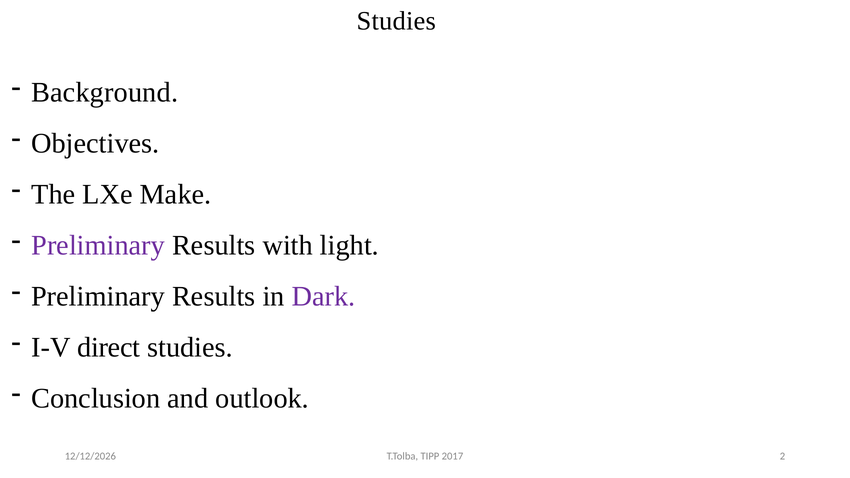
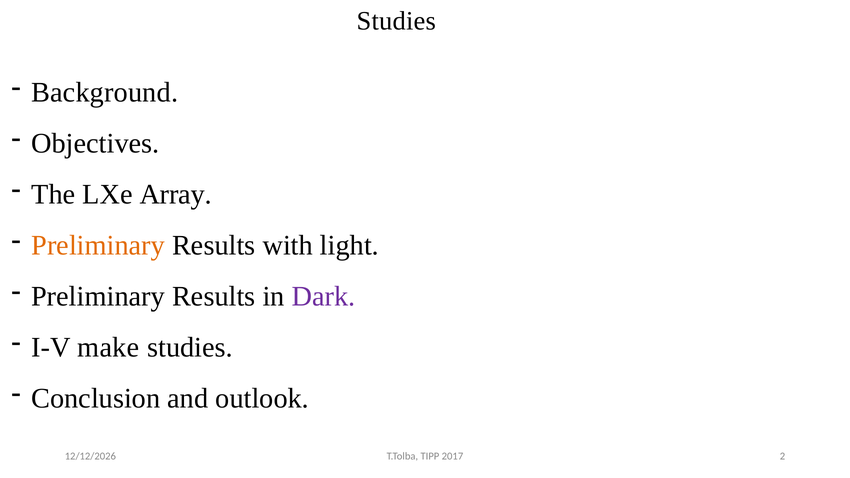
Make: Make -> Array (176, 195)
Preliminary colour: purple -> orange (98, 246)
direct: direct -> make (108, 348)
